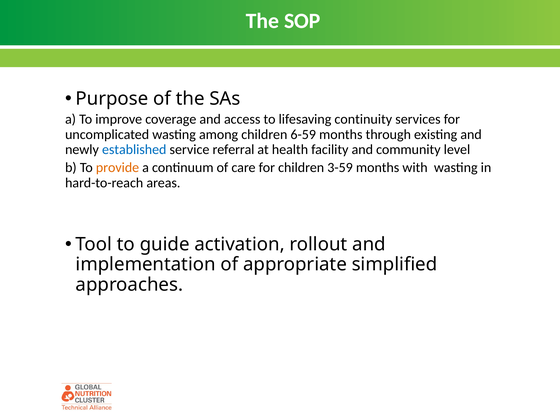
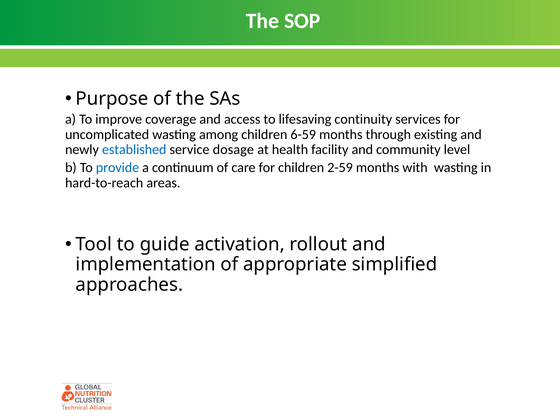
referral: referral -> dosage (233, 150)
provide colour: orange -> blue (117, 168)
3-59: 3-59 -> 2-59 (340, 168)
